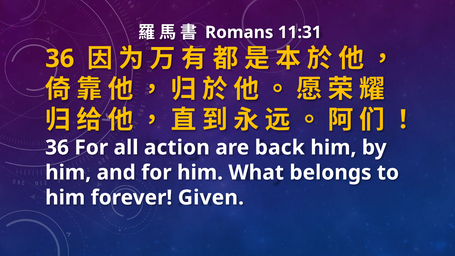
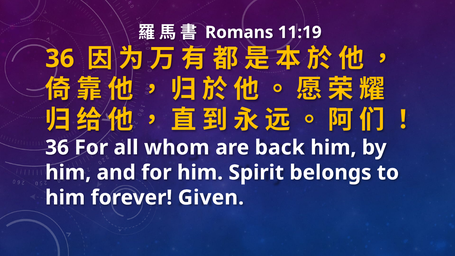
11:31: 11:31 -> 11:19 (300, 32)
action: action -> whom (177, 148)
What: What -> Spirit (256, 173)
